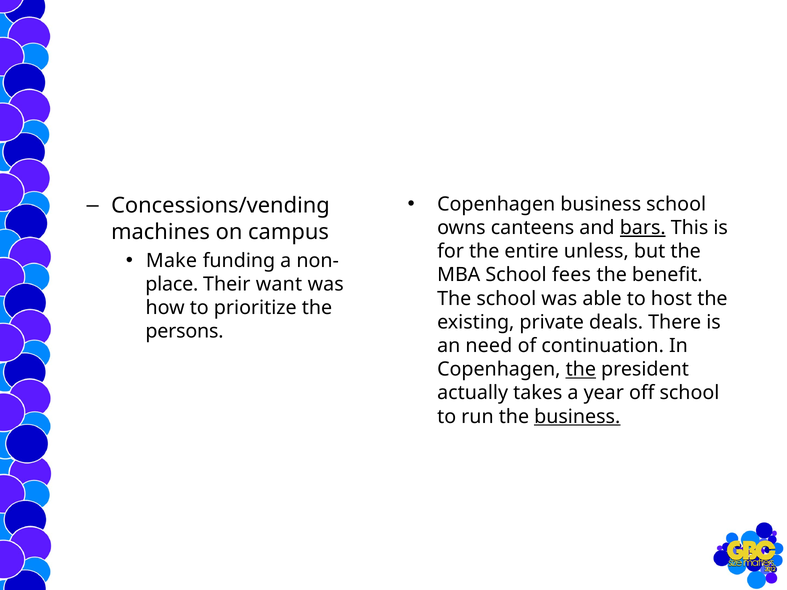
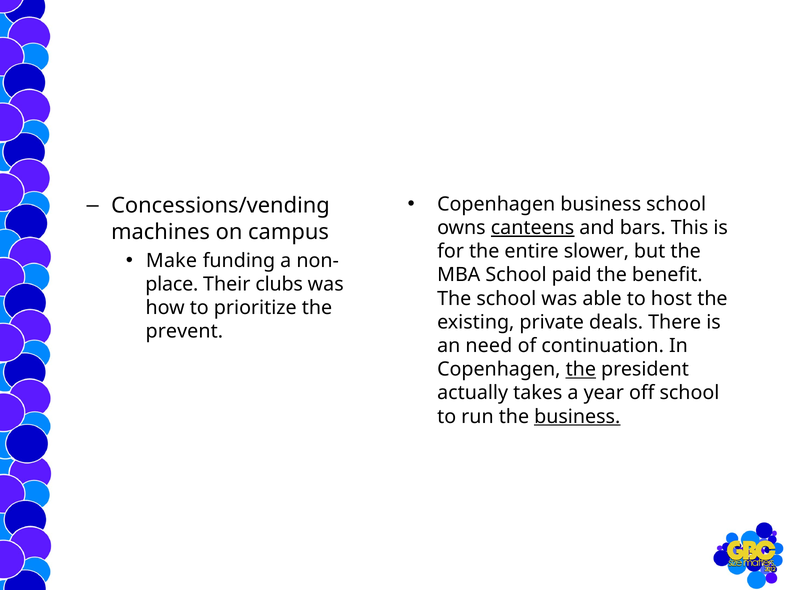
canteens underline: none -> present (533, 228)
bars underline: present -> none (643, 228)
unless: unless -> slower (596, 252)
fees: fees -> paid (572, 275)
want: want -> clubs (279, 284)
persons: persons -> prevent (184, 332)
